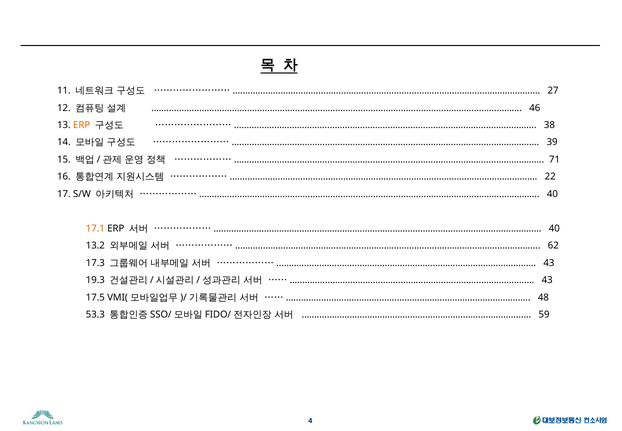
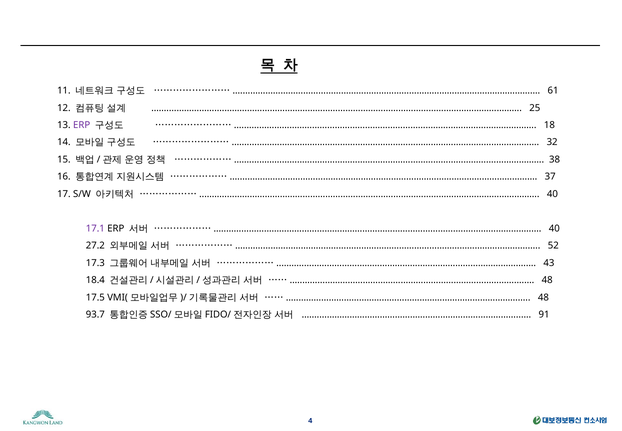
27: 27 -> 61 (553, 91)
46: 46 -> 25 (535, 108)
ERP colour: orange -> purple (82, 125)
38: 38 -> 18 (549, 125)
39: 39 -> 32 (552, 142)
71: 71 -> 38 (555, 159)
22: 22 -> 37 (550, 177)
17.1 colour: orange -> purple (95, 228)
13.2: 13.2 -> 27.2 (95, 246)
62: 62 -> 52 (553, 246)
19.3: 19.3 -> 18.4 (95, 280)
43: 43 -> 48 (547, 280)
53.3: 53.3 -> 93.7 (95, 314)
59: 59 -> 91 (544, 314)
